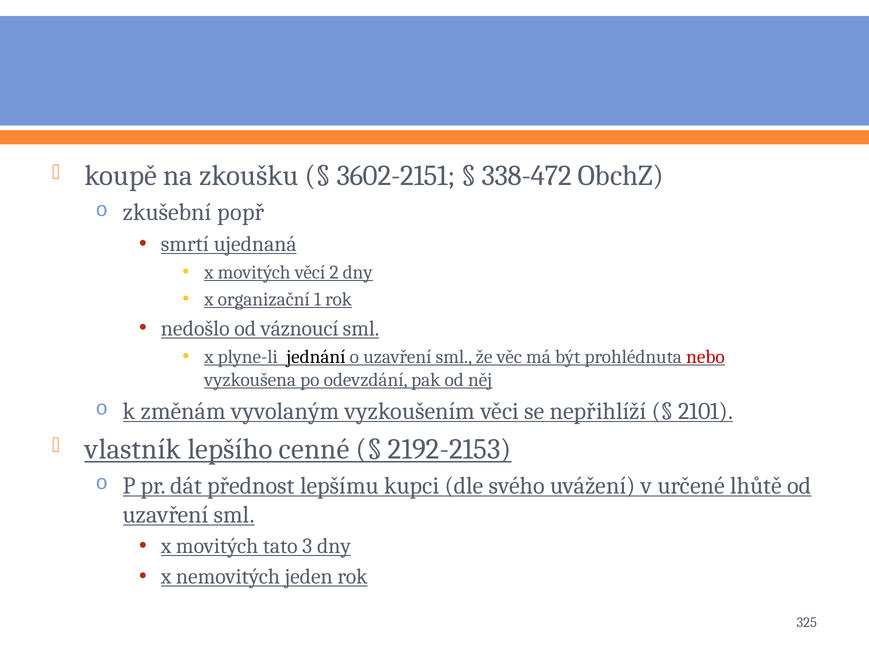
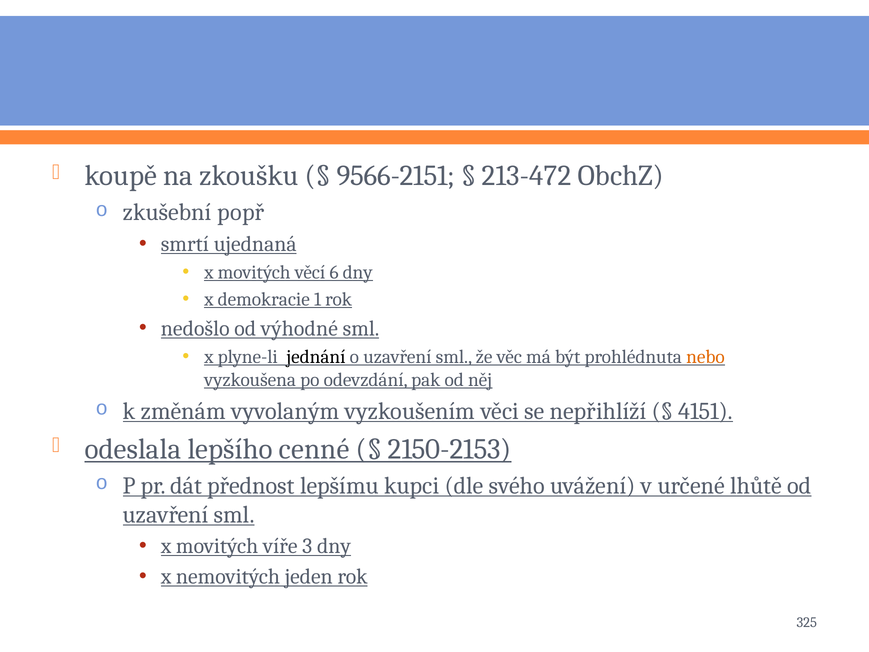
3602-2151: 3602-2151 -> 9566-2151 (396, 176)
338-472: 338-472 -> 213-472 (527, 176)
2: 2 -> 6 (334, 272)
organizační: organizační -> demokracie (264, 299)
váznoucí: váznoucí -> výhodné (299, 328)
nebo colour: red -> orange (705, 357)
2101: 2101 -> 4151 (706, 411)
vlastník: vlastník -> odeslala (133, 449)
2192-2153: 2192-2153 -> 2150-2153 (450, 449)
tato: tato -> víře (280, 546)
